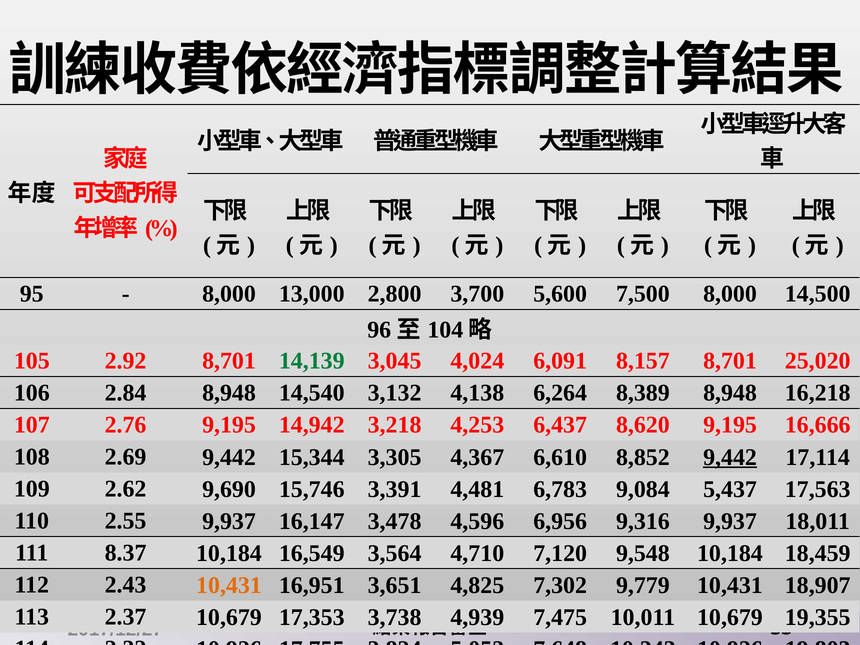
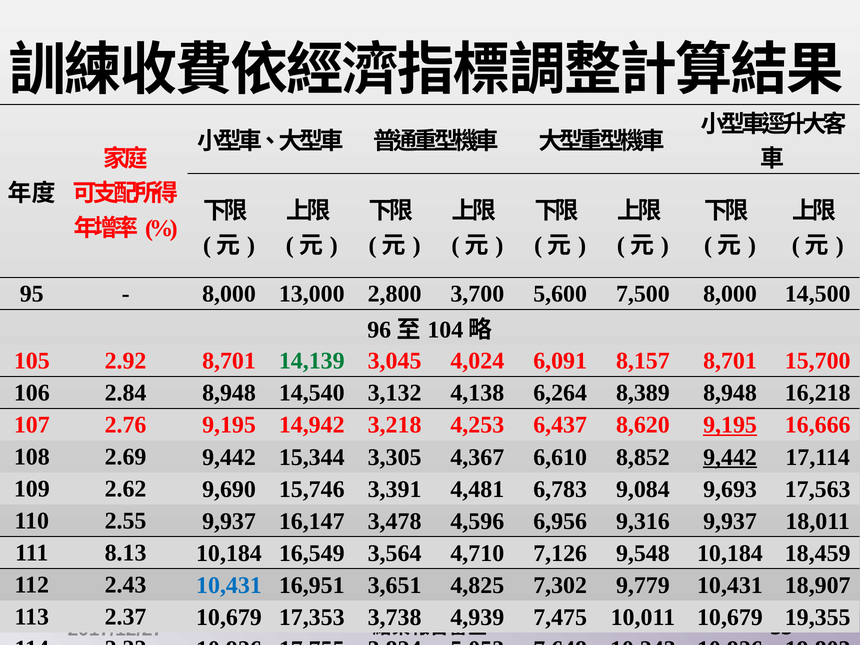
25,020: 25,020 -> 15,700 (818, 361)
9,195 underline: none -> present (730, 425)
5,437: 5,437 -> 9,693 (730, 489)
8.37: 8.37 -> 8.13 (126, 553)
7,120: 7,120 -> 7,126 (560, 553)
10,431 colour: orange -> blue (229, 585)
